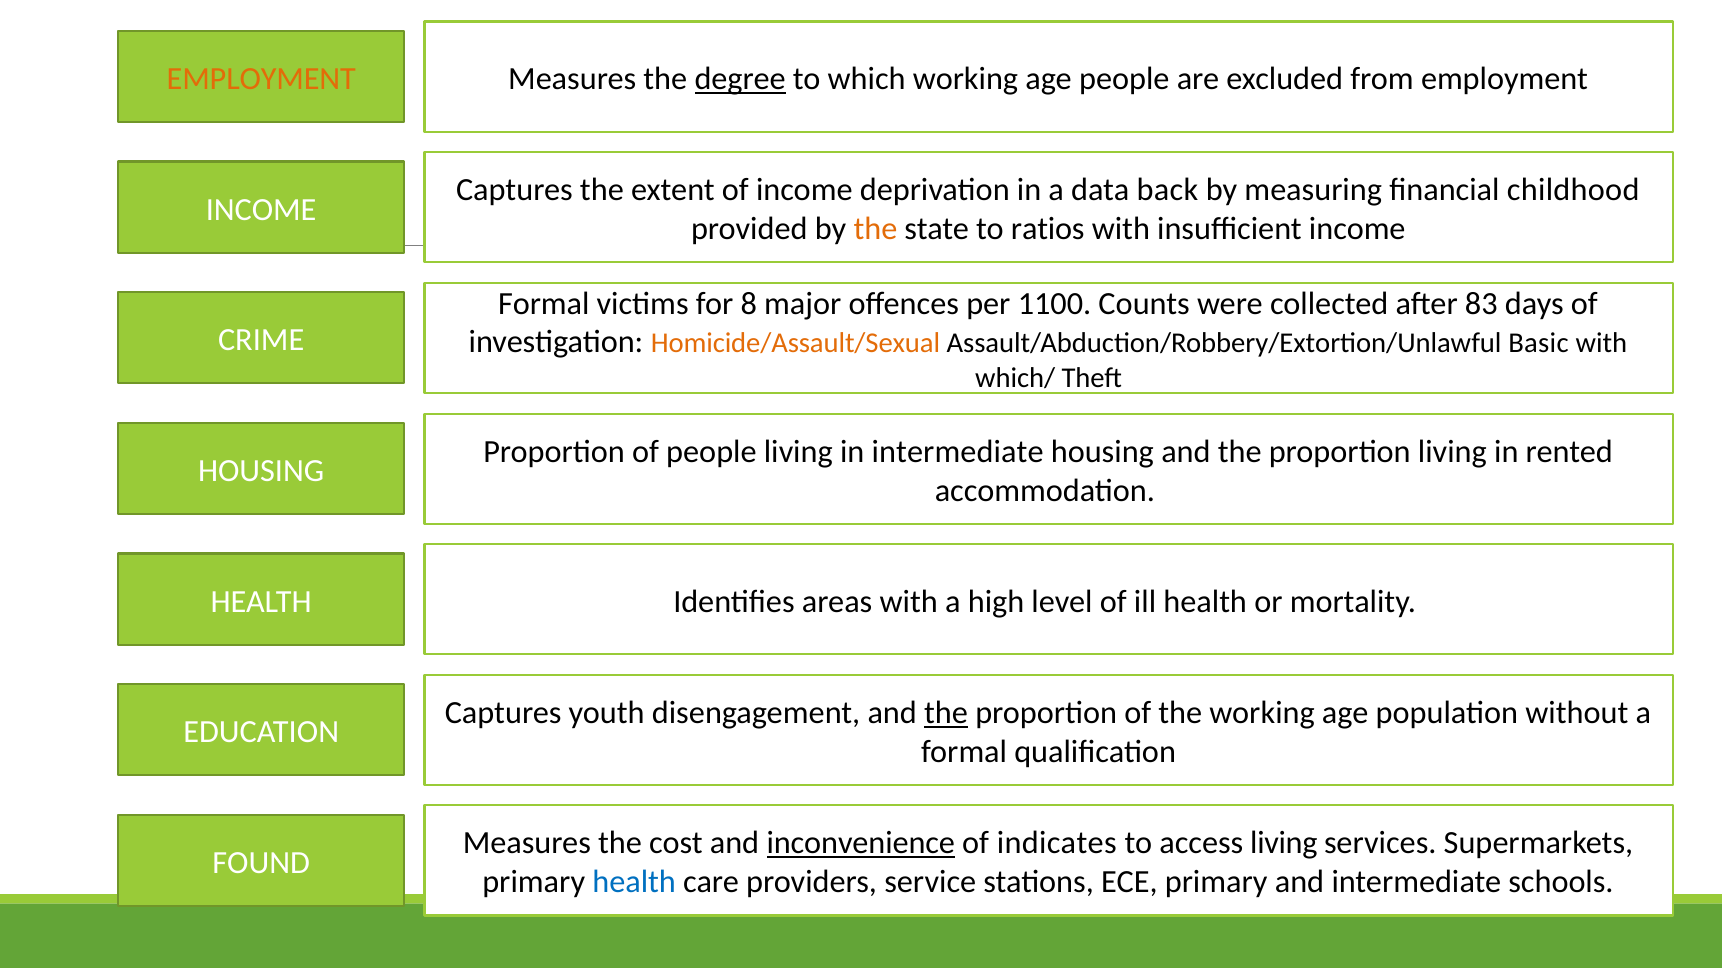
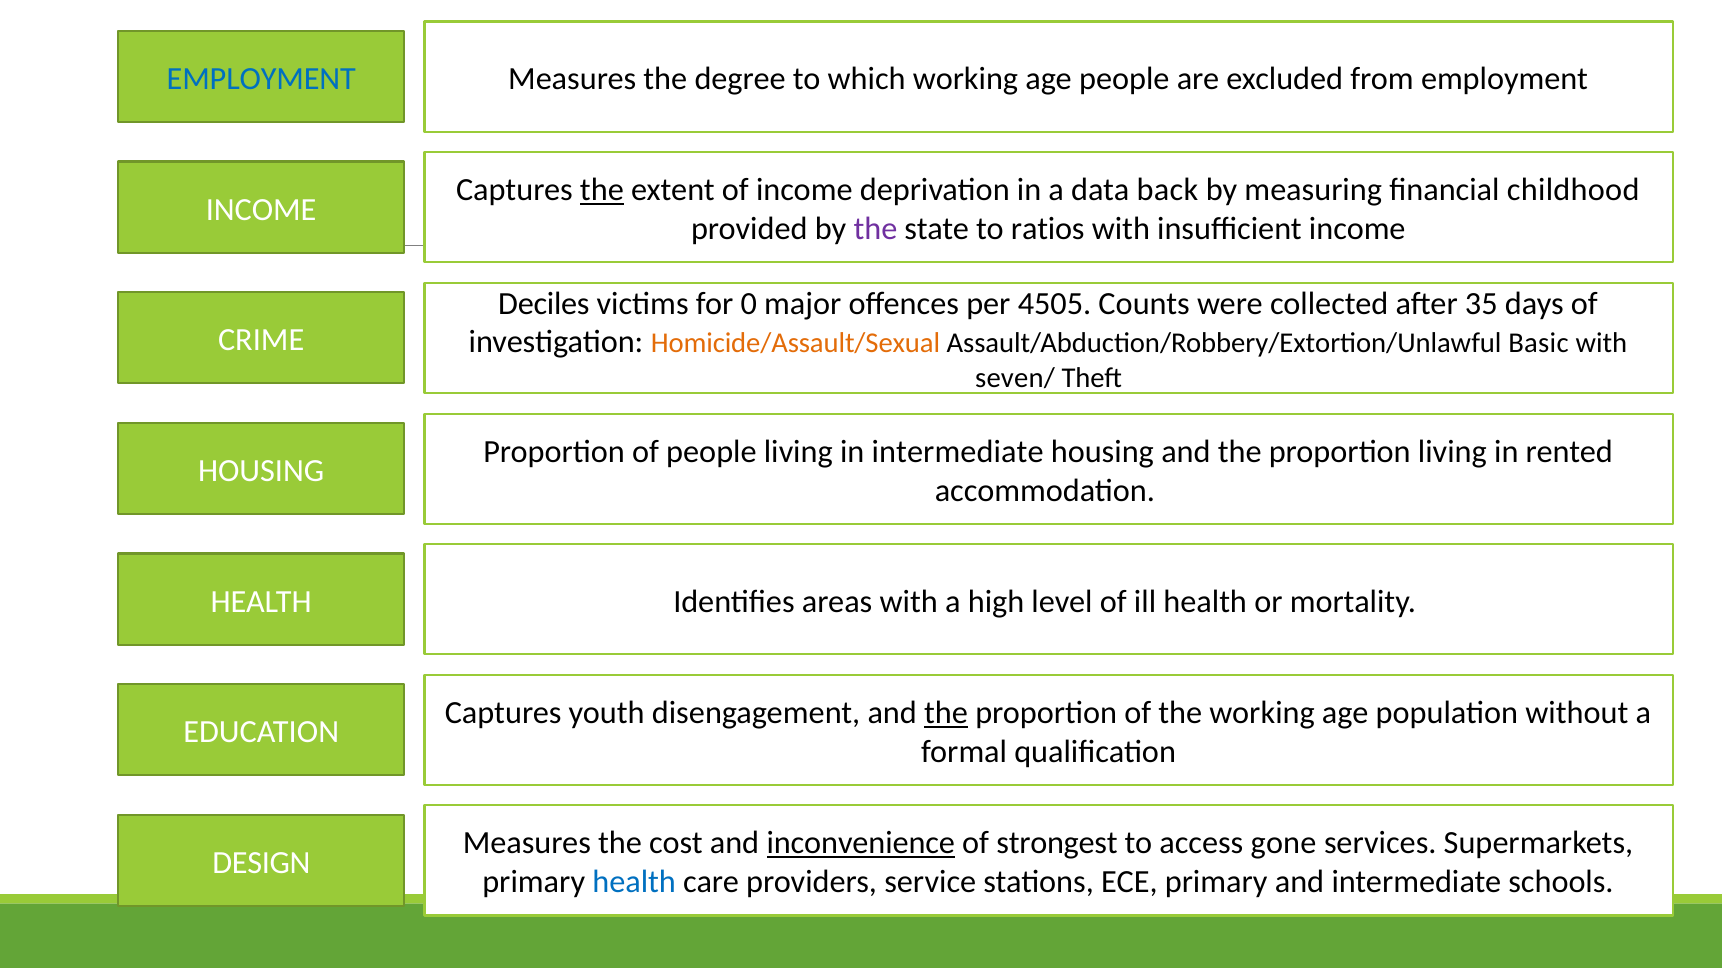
EMPLOYMENT colour: orange -> blue (261, 79)
degree underline: present -> none (740, 79)
the underline: none -> present (602, 190)
the colour: orange -> purple (875, 229)
Formal: Formal -> Deciles (544, 304)
8: 8 -> 0 (749, 304)
1100: 1100 -> 4505 (1055, 304)
83: 83 -> 35 (1481, 304)
which/: which/ -> seven/ (1015, 379)
indicates: indicates -> strongest (1057, 844)
access living: living -> gone (1284, 844)
FOUND: FOUND -> DESIGN (261, 863)
